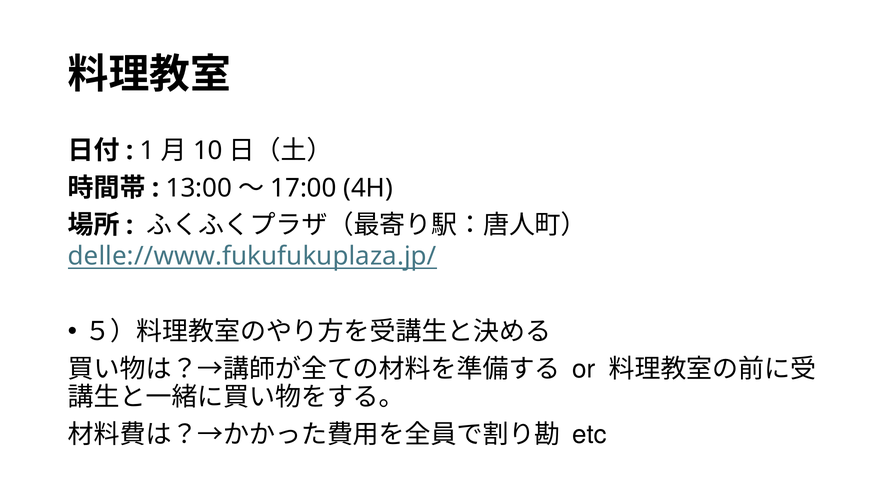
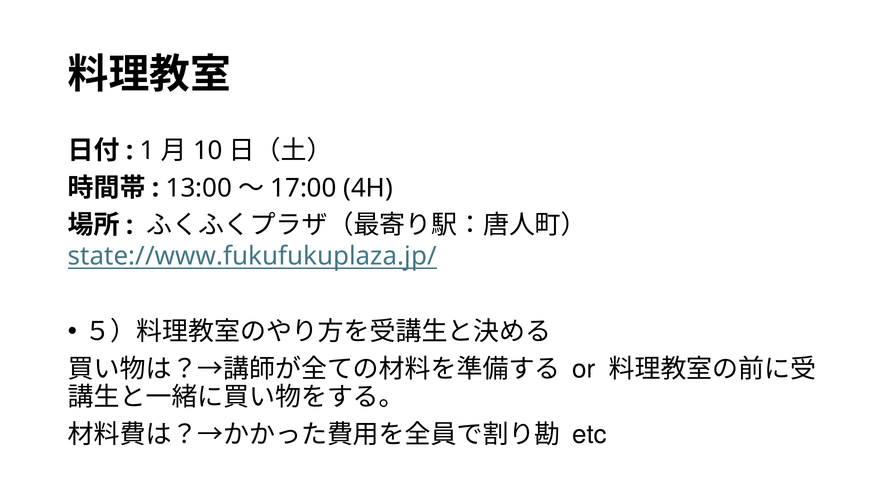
delle://www.fukufukuplaza.jp/: delle://www.fukufukuplaza.jp/ -> state://www.fukufukuplaza.jp/ (252, 256)
